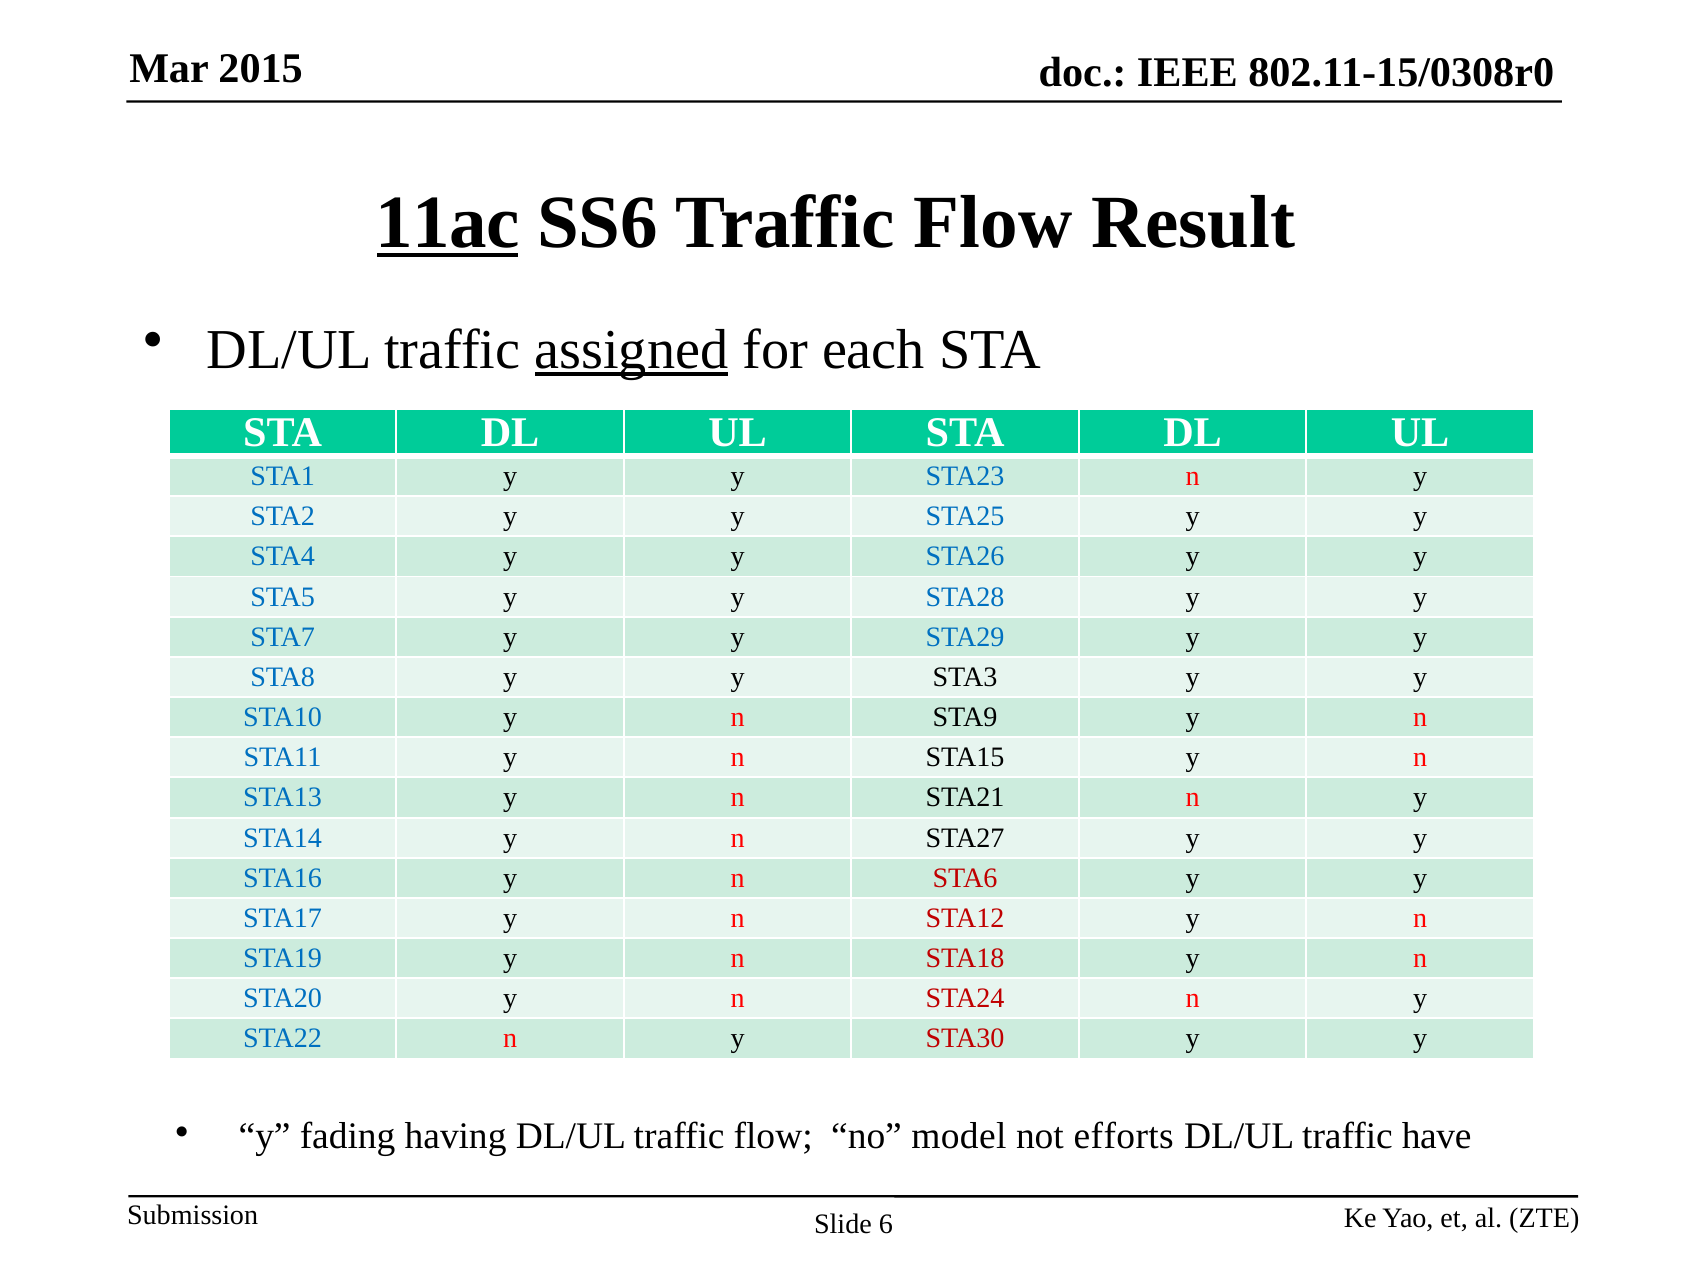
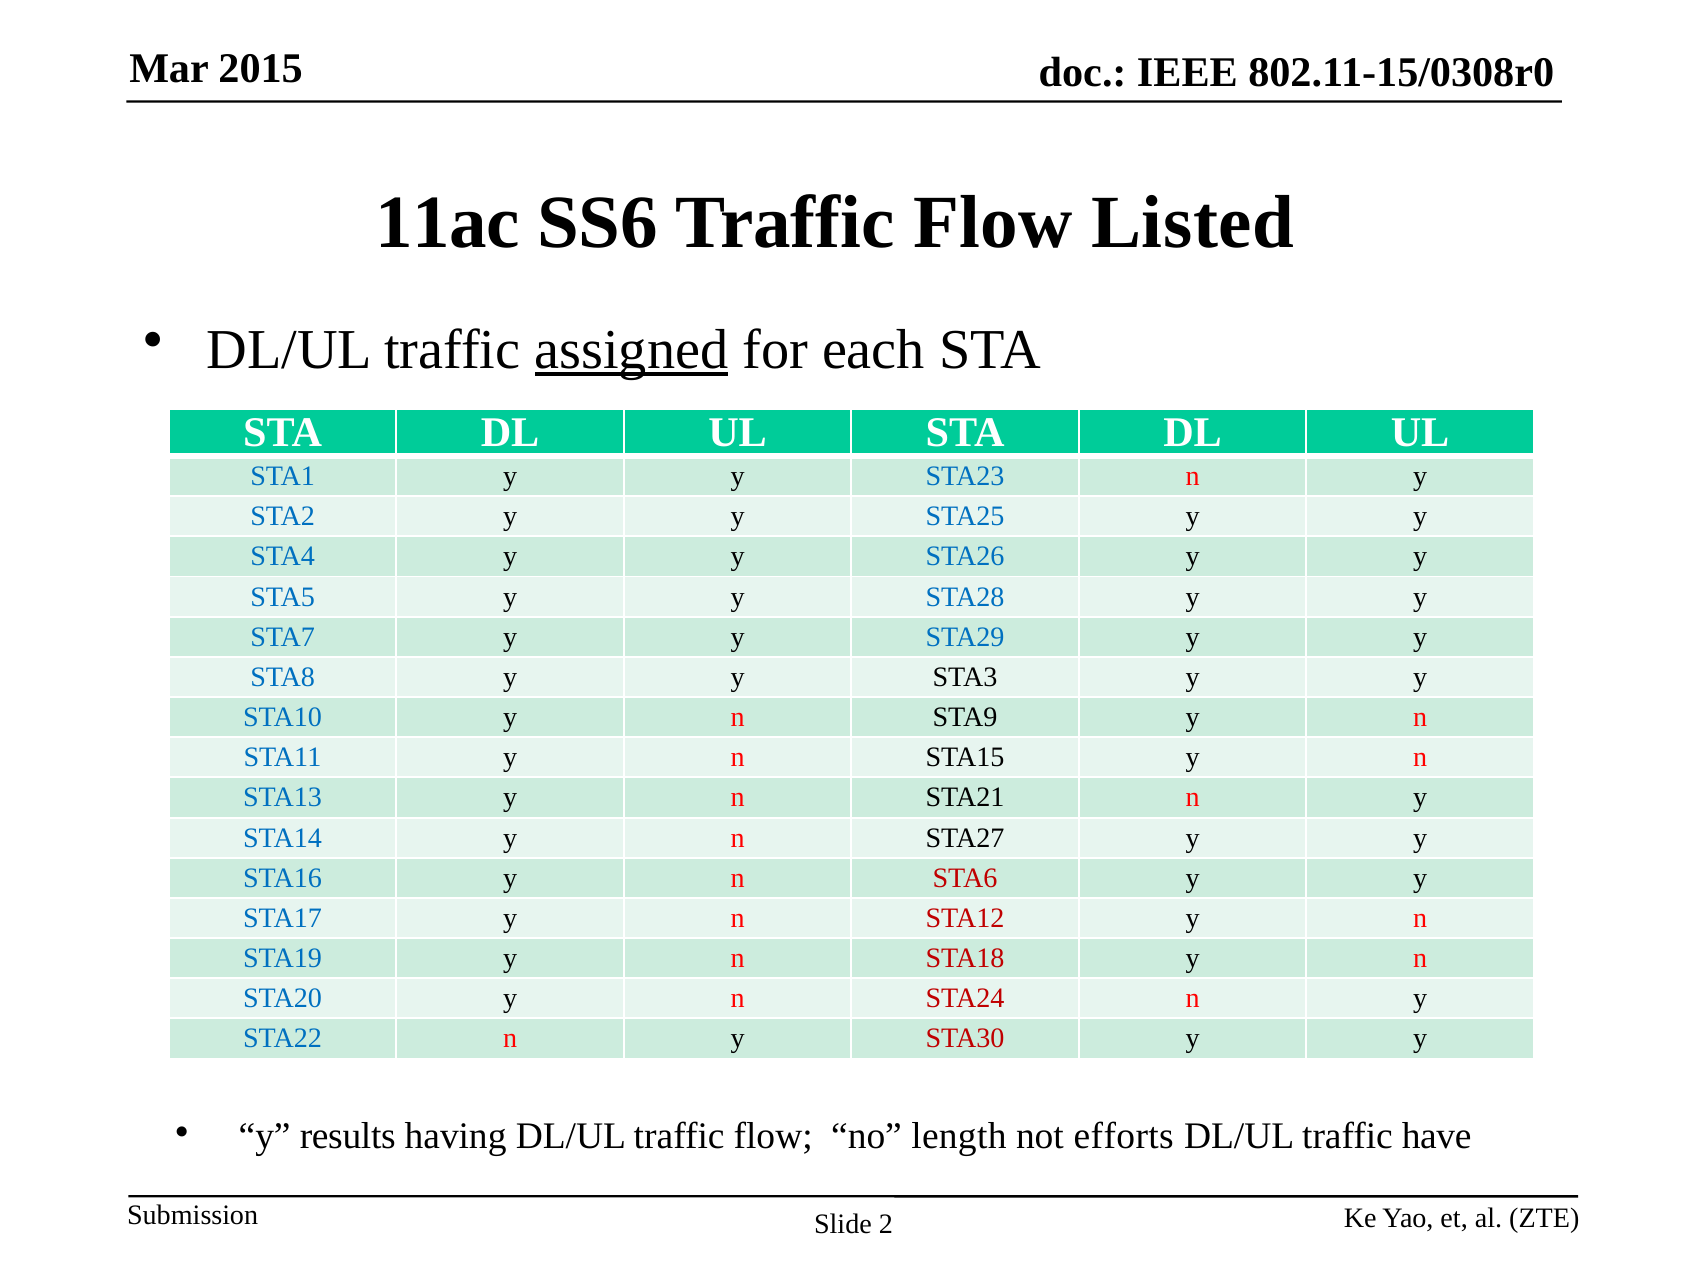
11ac underline: present -> none (448, 222)
Result: Result -> Listed (1193, 222)
fading: fading -> results (348, 1136)
model: model -> length (959, 1136)
6: 6 -> 2 (886, 1224)
